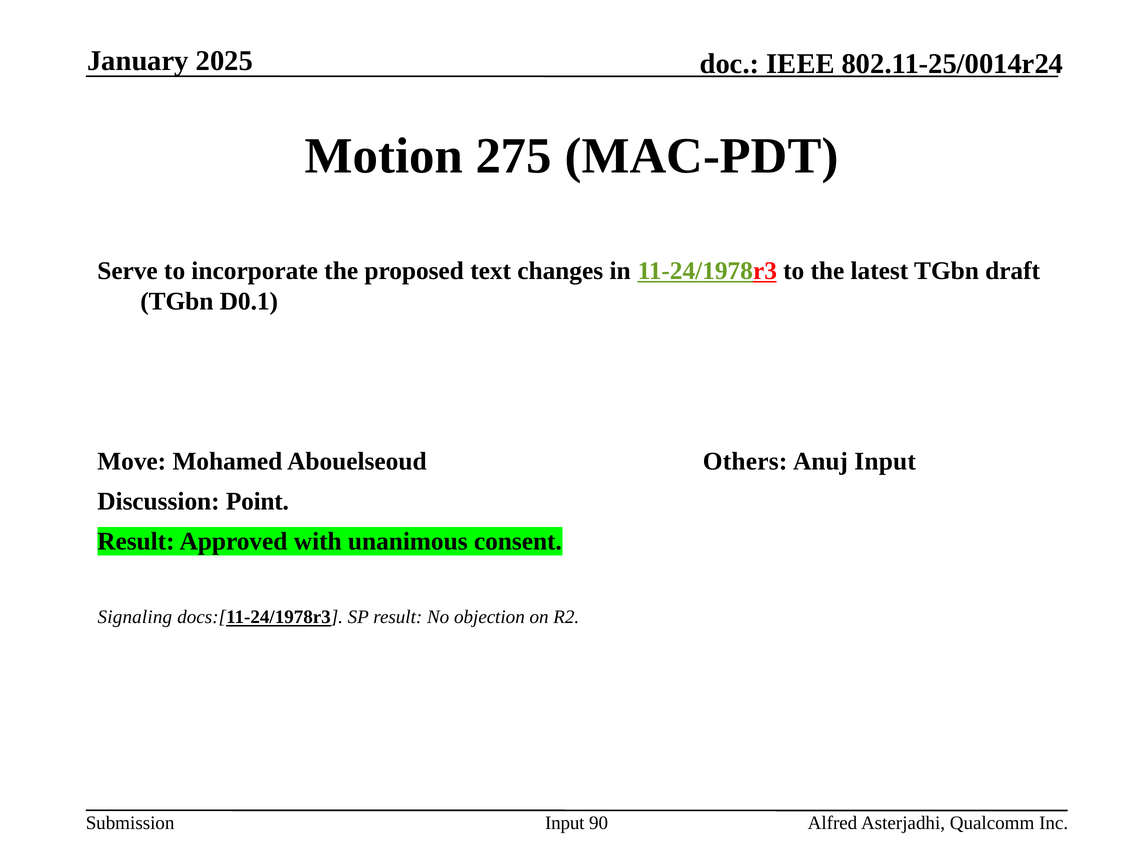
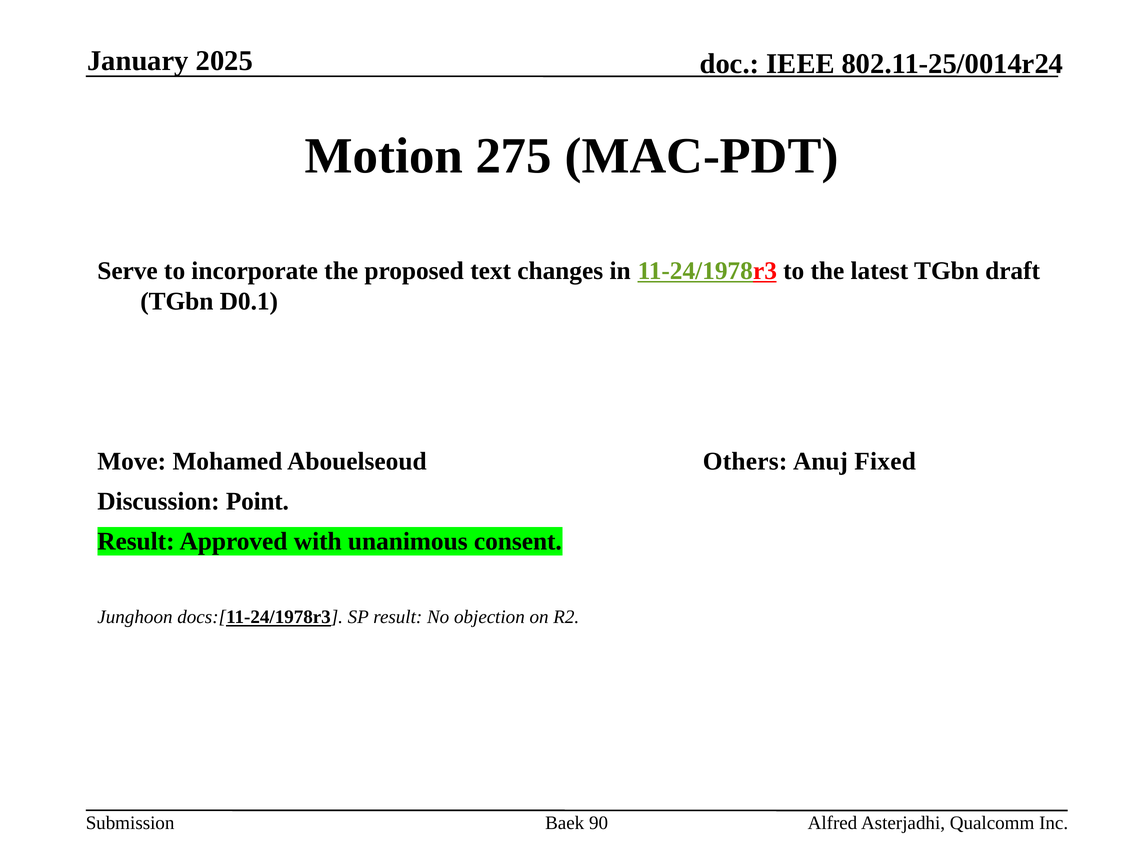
Anuj Input: Input -> Fixed (885, 461)
Signaling: Signaling -> Junghoon (135, 617)
Input: Input -> Baek (565, 823)
